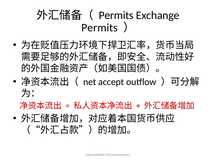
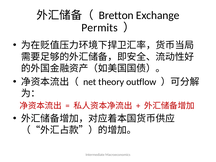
Permits: Permits -> Bretton (116, 15)
accept: accept -> theory (111, 82)
